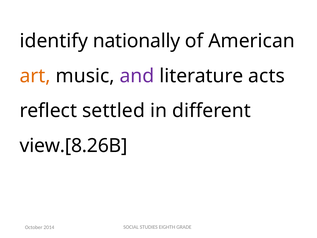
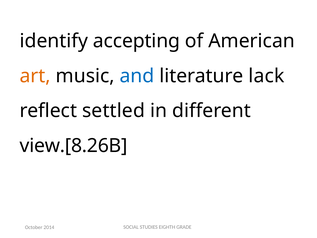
nationally: nationally -> accepting (136, 41)
and colour: purple -> blue (137, 76)
acts: acts -> lack (267, 76)
